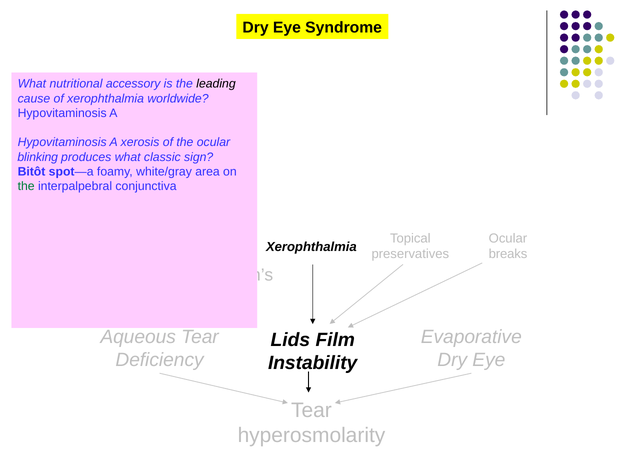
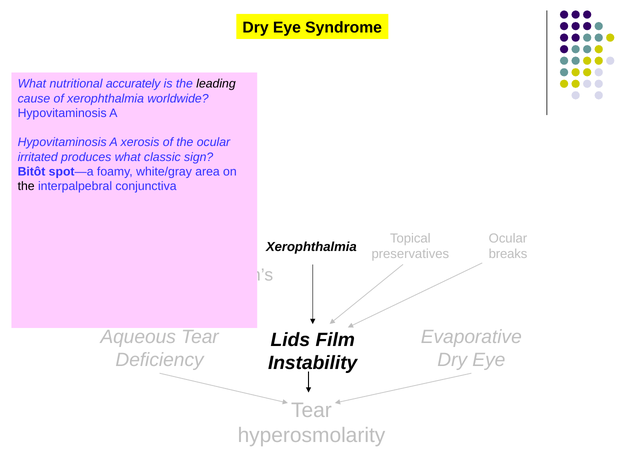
accessory: accessory -> accurately (133, 84)
blinking: blinking -> irritated (38, 157)
the colour: green -> black (26, 186)
